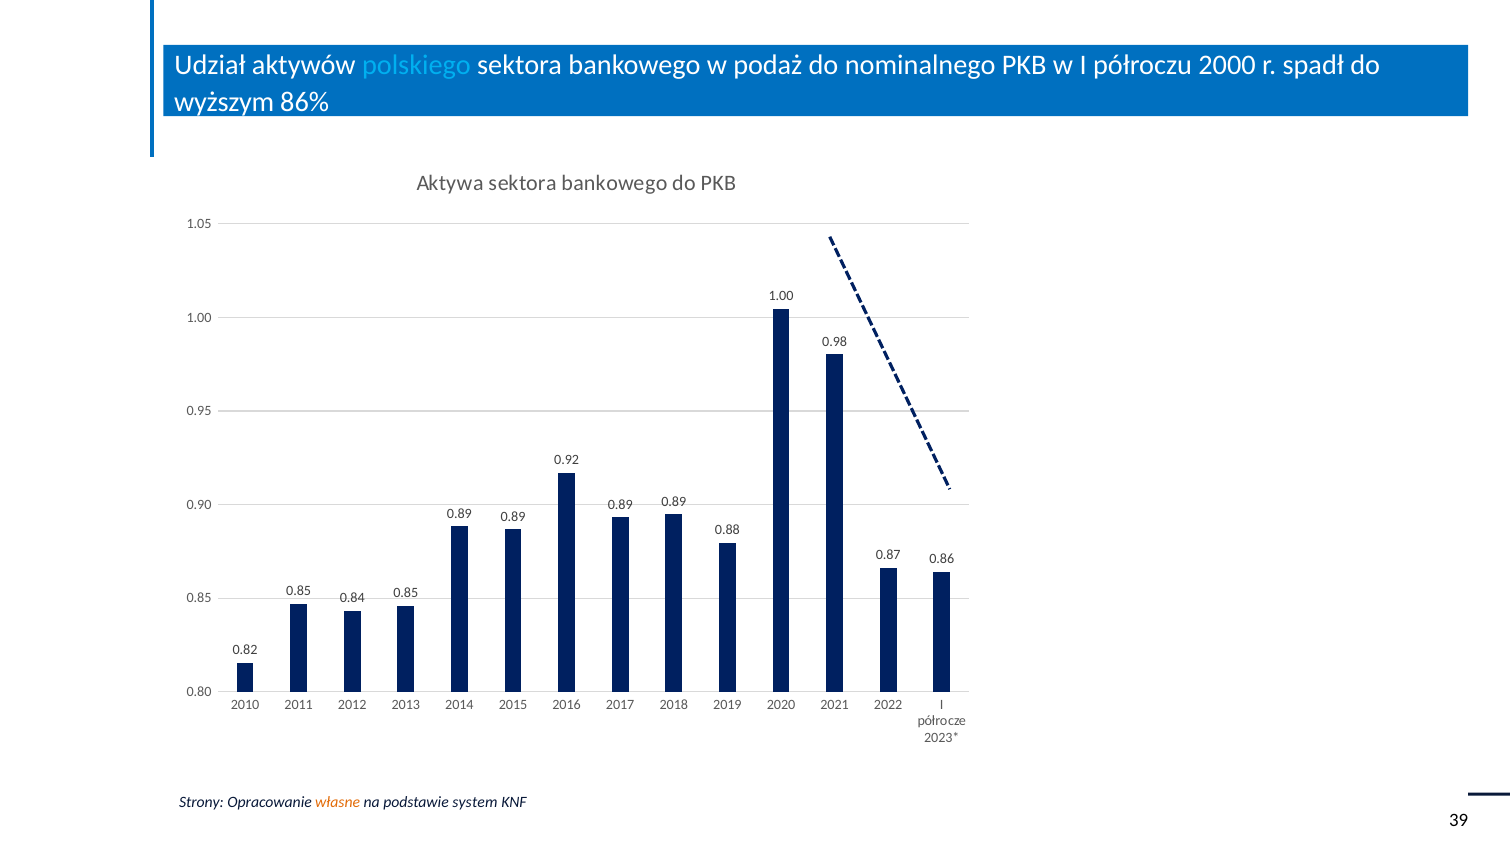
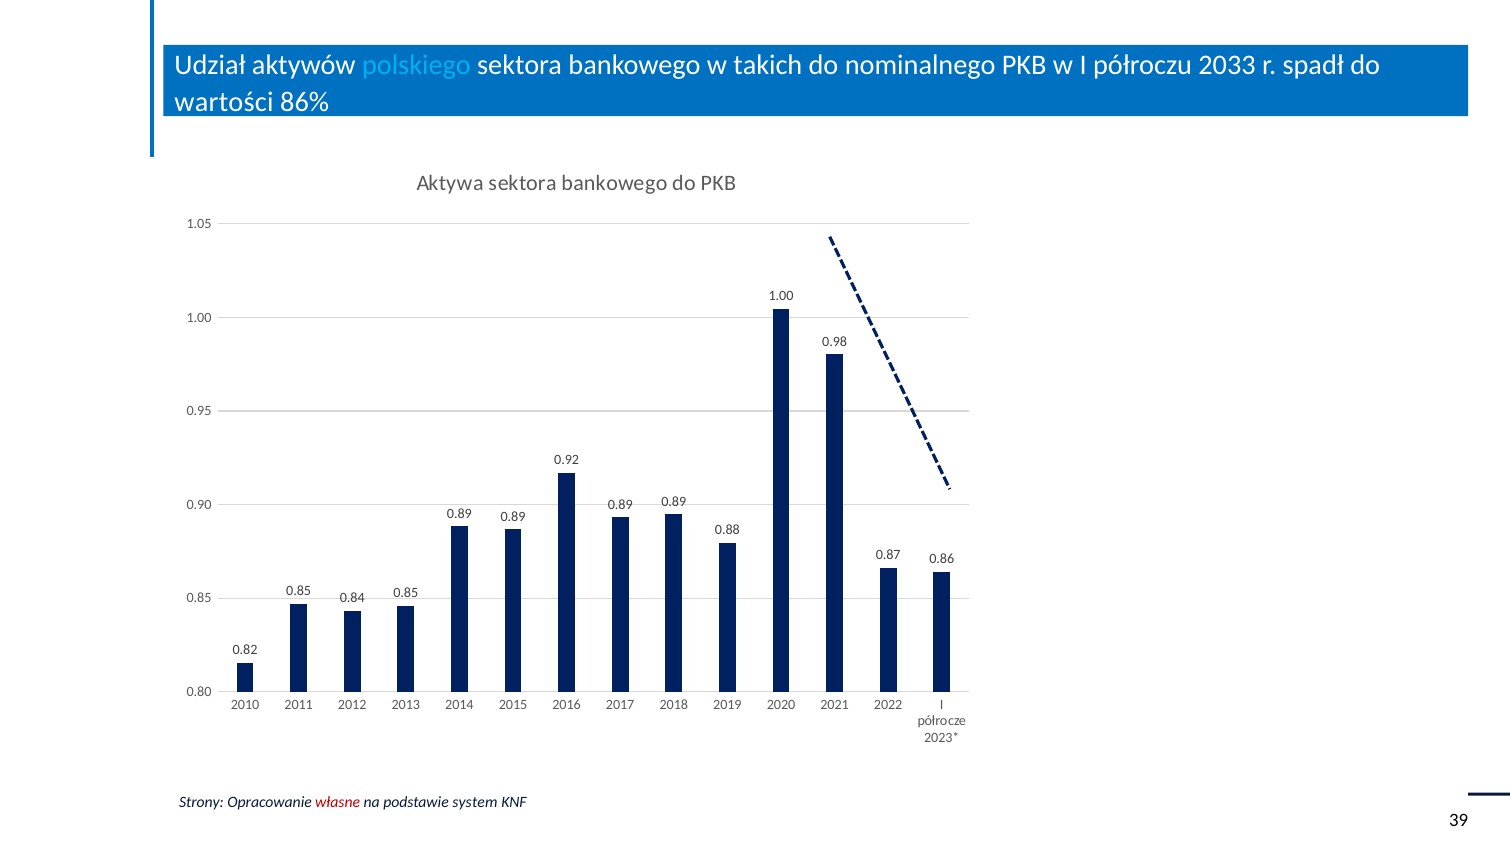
podaż: podaż -> takich (768, 66)
2000: 2000 -> 2033 (1227, 66)
wyższym: wyższym -> wartości (224, 102)
własne colour: orange -> red (338, 803)
